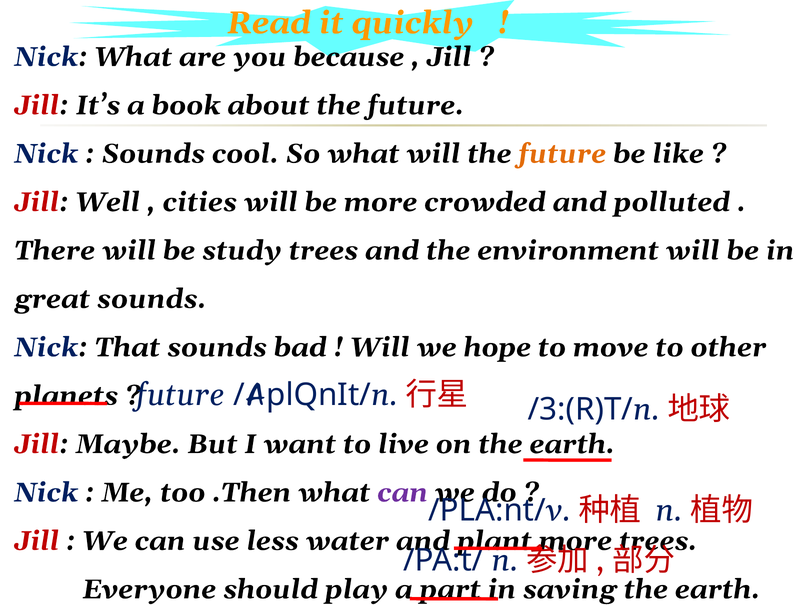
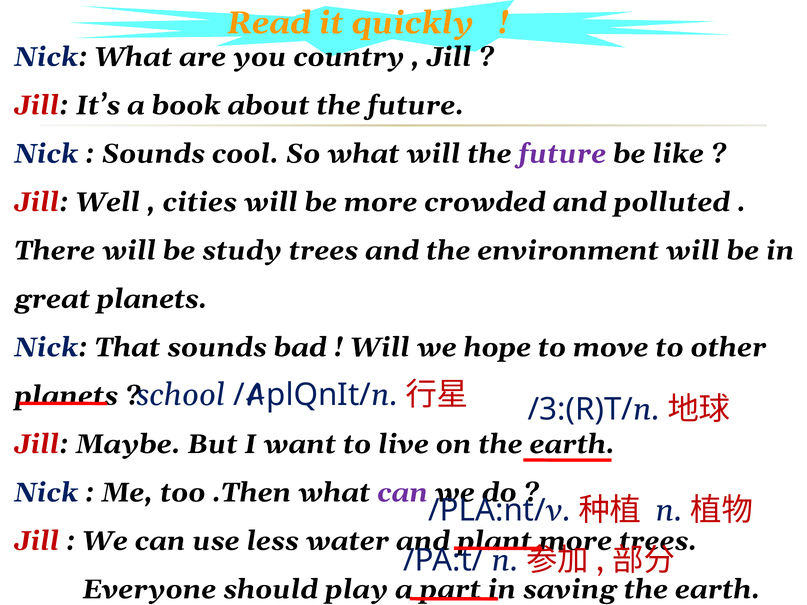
because: because -> country (349, 57)
future colour: orange -> purple (562, 154)
great sounds: sounds -> planets (152, 299)
future: future -> school (181, 395)
